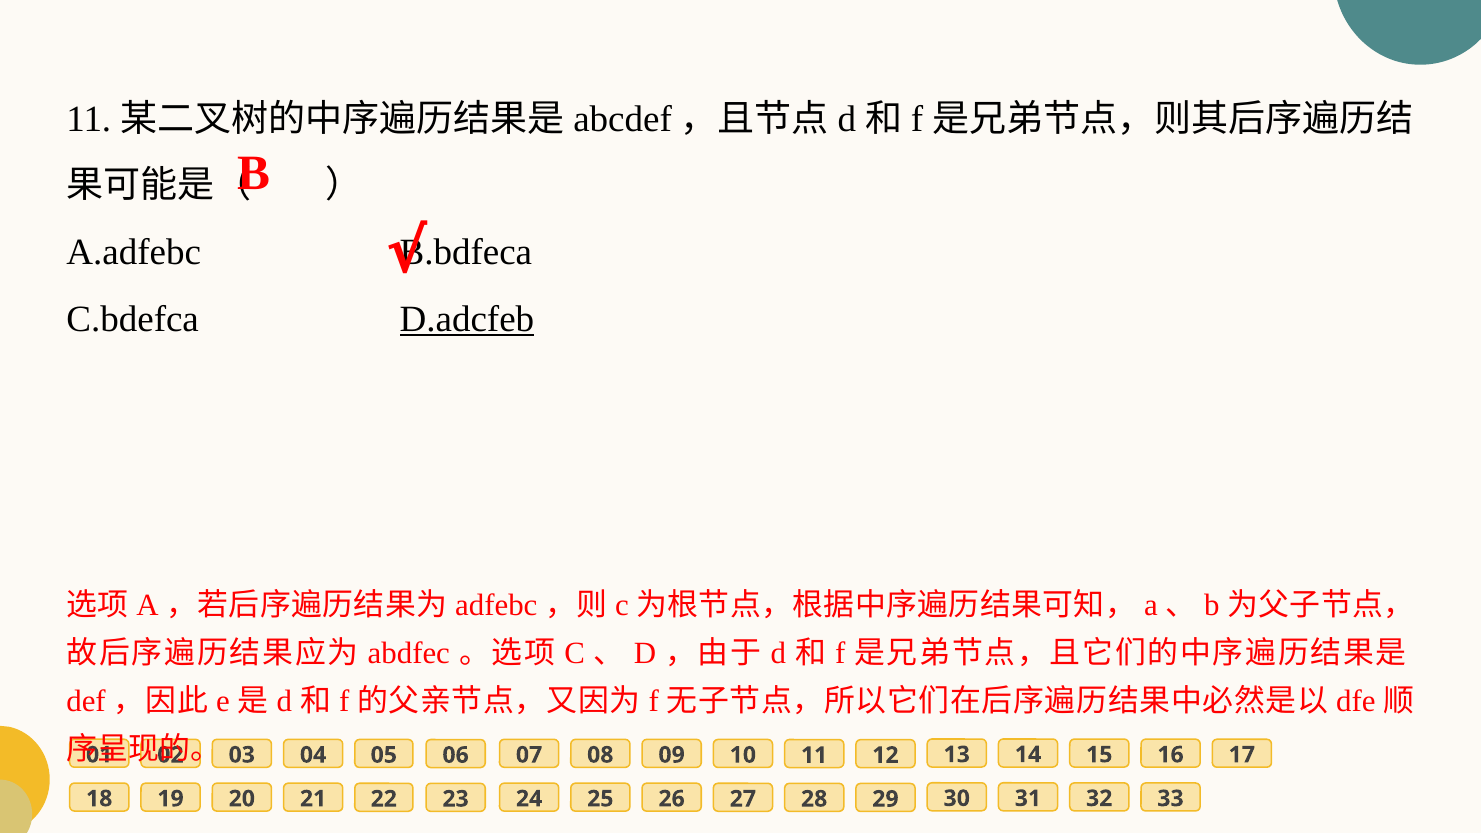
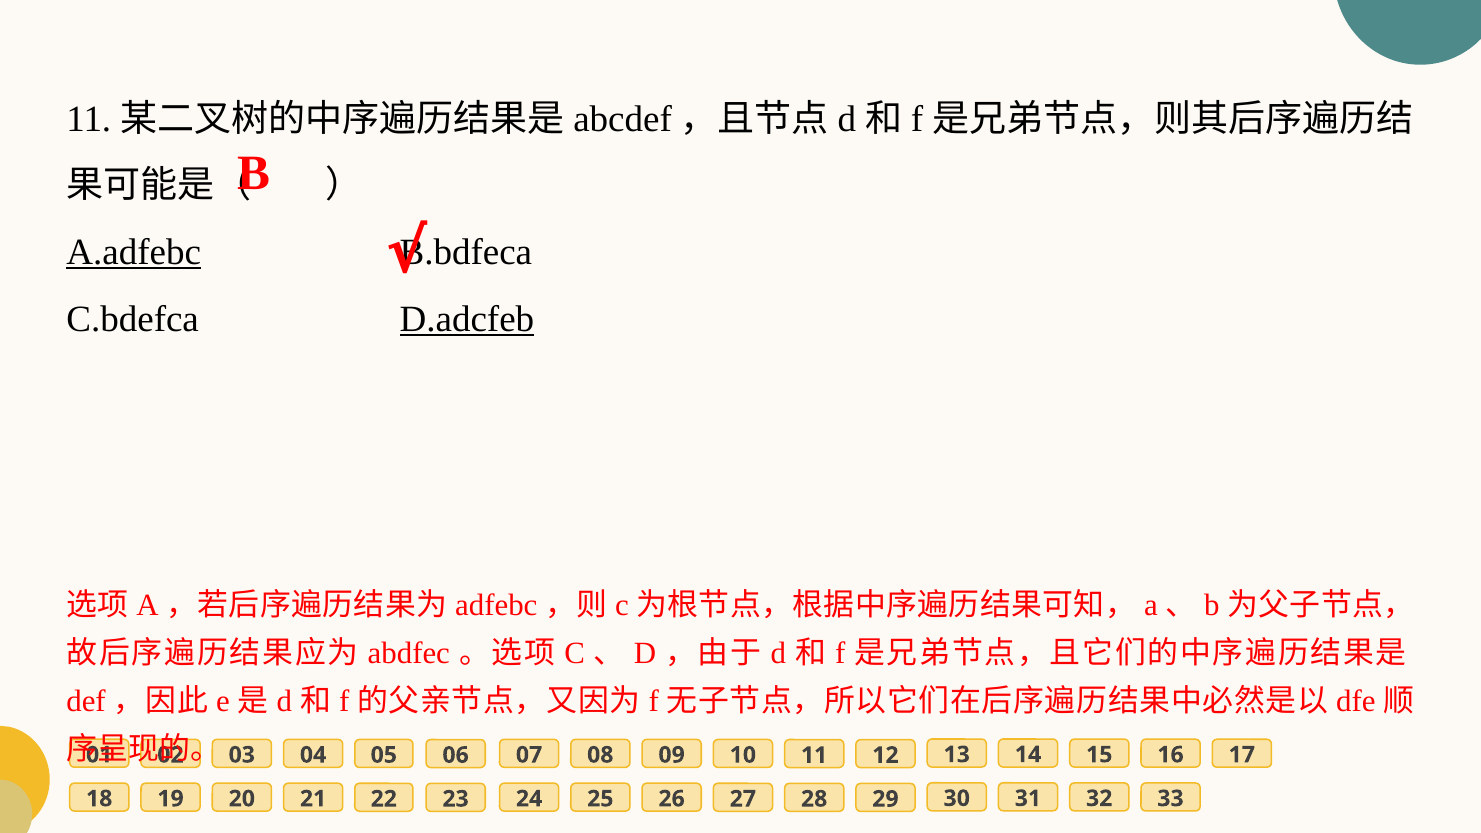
A.adfebc underline: none -> present (134, 252)
